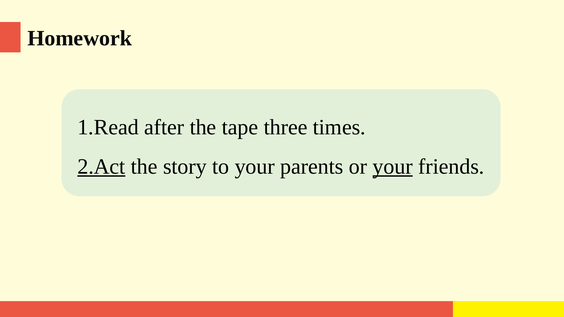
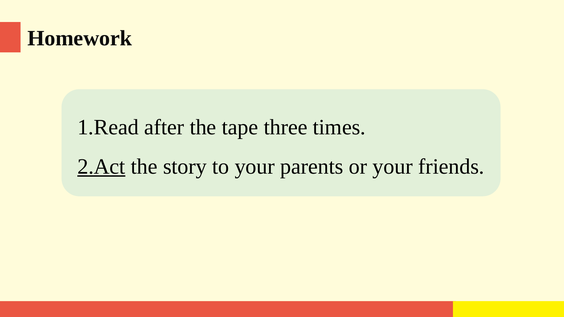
your underline: present -> none (393, 167)
